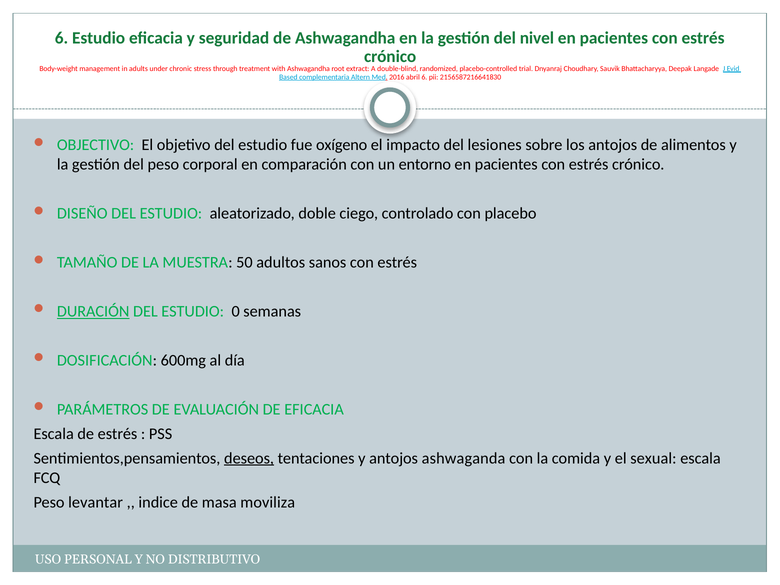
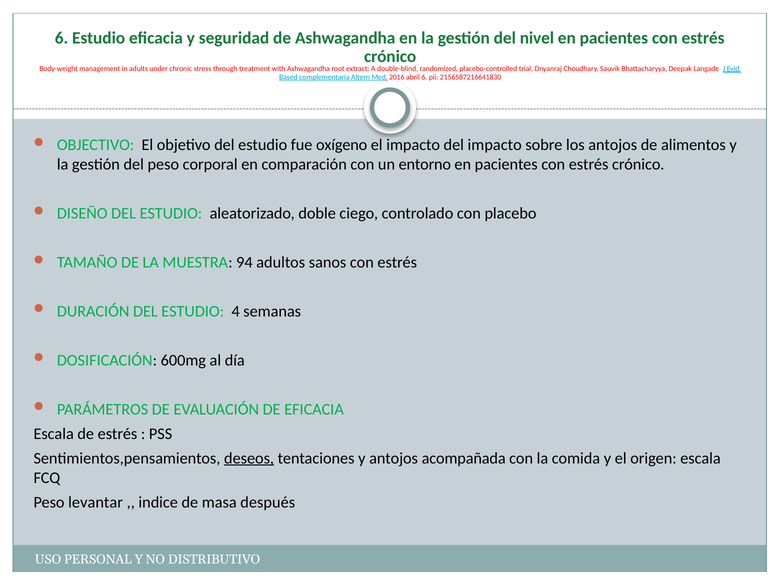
del lesiones: lesiones -> impacto (495, 145)
50: 50 -> 94 (244, 262)
DURACIÓN underline: present -> none (93, 311)
0: 0 -> 4 (236, 311)
ashwaganda: ashwaganda -> acompañada (464, 458)
sexual: sexual -> origen (653, 458)
moviliza: moviliza -> después (268, 502)
